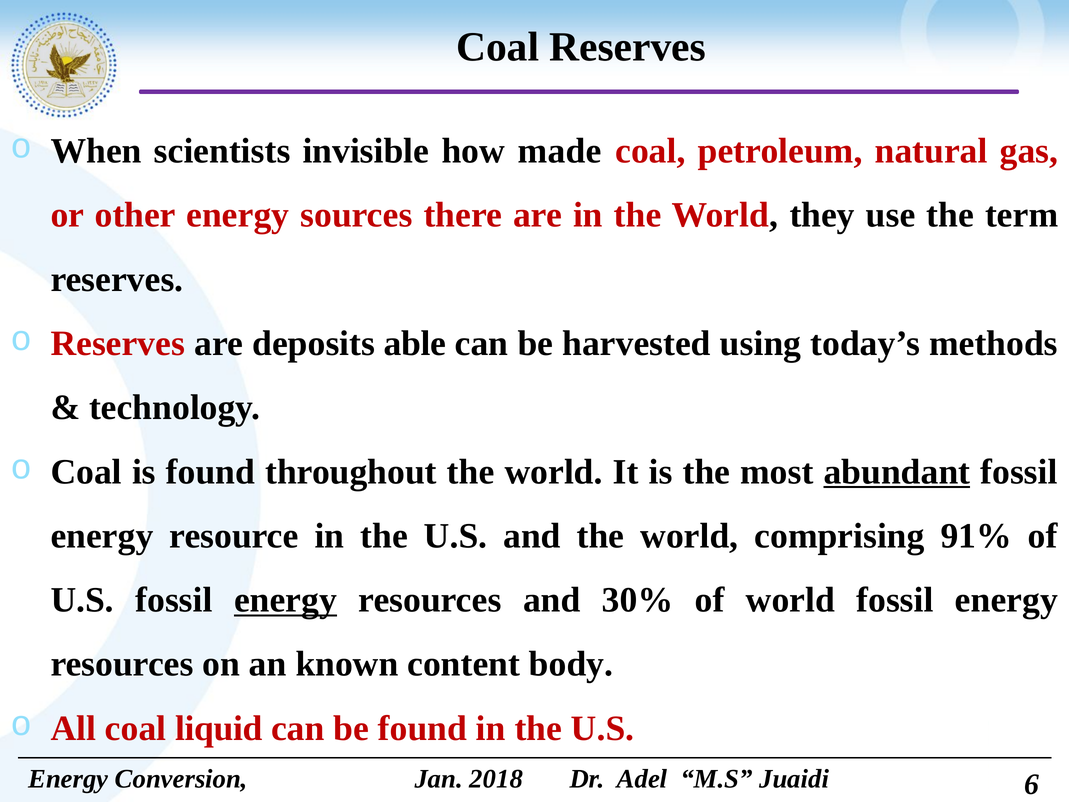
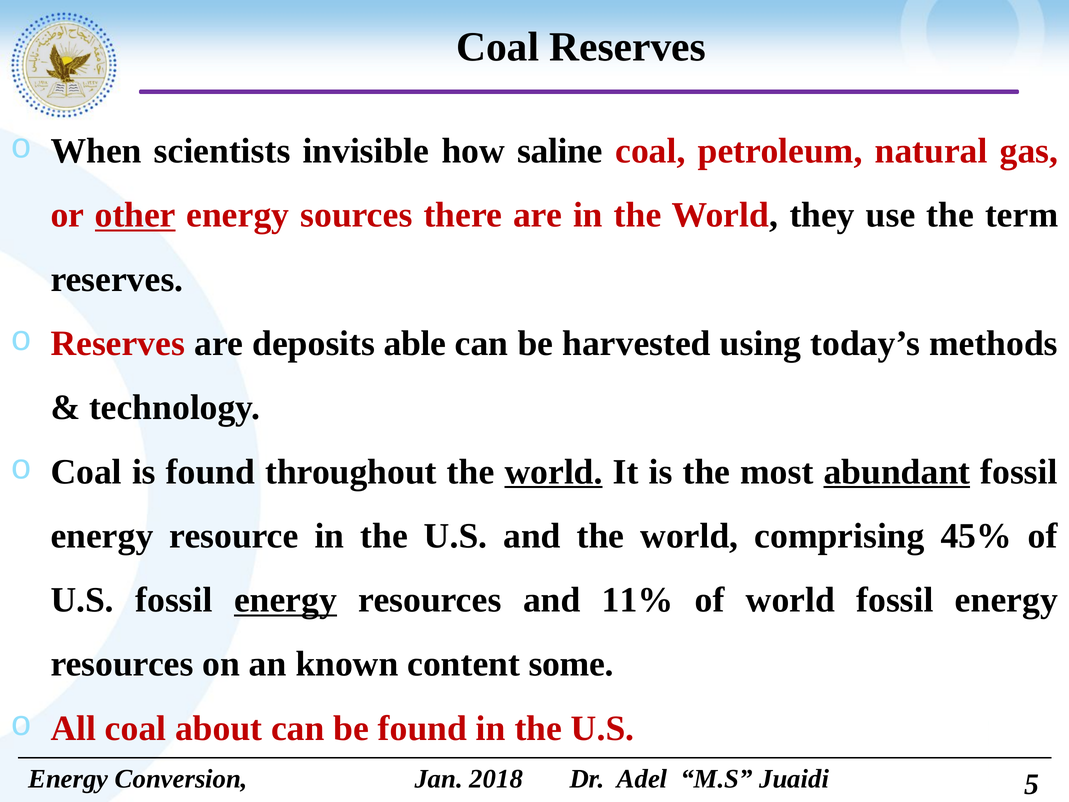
made: made -> saline (560, 151)
other underline: none -> present (135, 215)
world underline: none -> present (554, 472)
91%: 91% -> 45% (976, 536)
30%: 30% -> 11% (638, 600)
body: body -> some (571, 664)
liquid: liquid -> about (219, 728)
6: 6 -> 5 (1031, 784)
